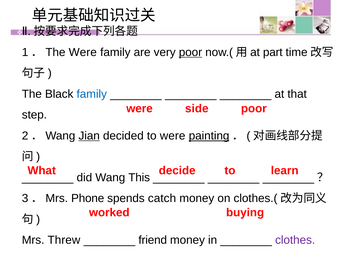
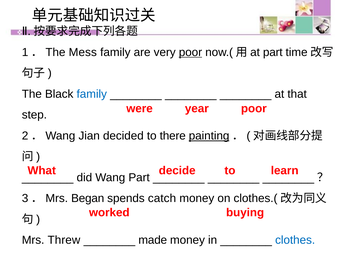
1．The Were: Were -> Mess (83, 52)
side: side -> year (197, 109)
Jian underline: present -> none (89, 136)
to were: were -> there (173, 136)
Wang This: This -> Part (139, 178)
Phone: Phone -> Began (88, 198)
friend: friend -> made (153, 240)
clothes colour: purple -> blue (295, 240)
